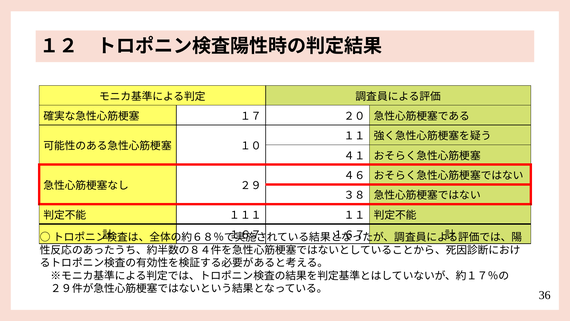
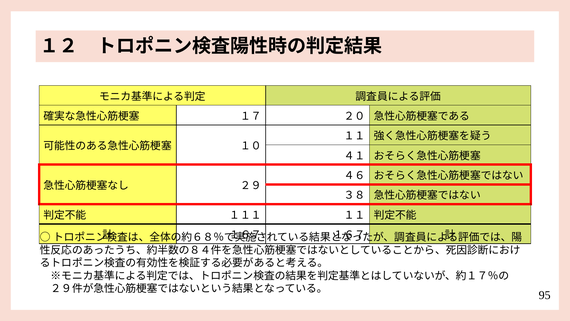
36: 36 -> 95 (545, 295)
